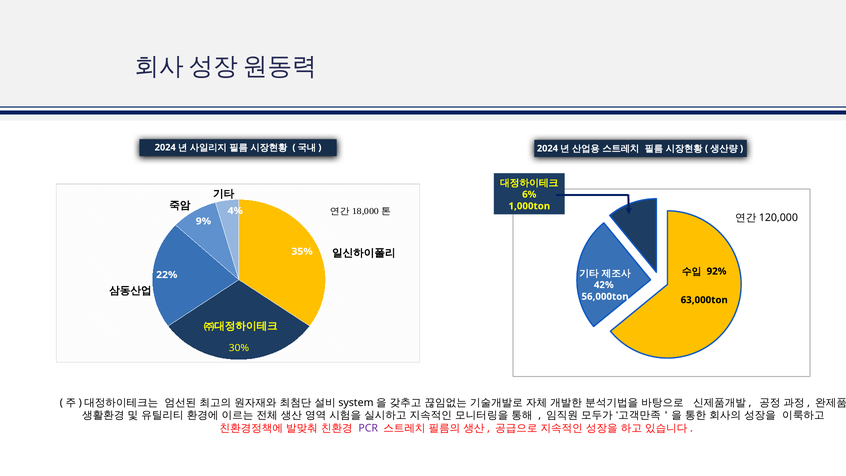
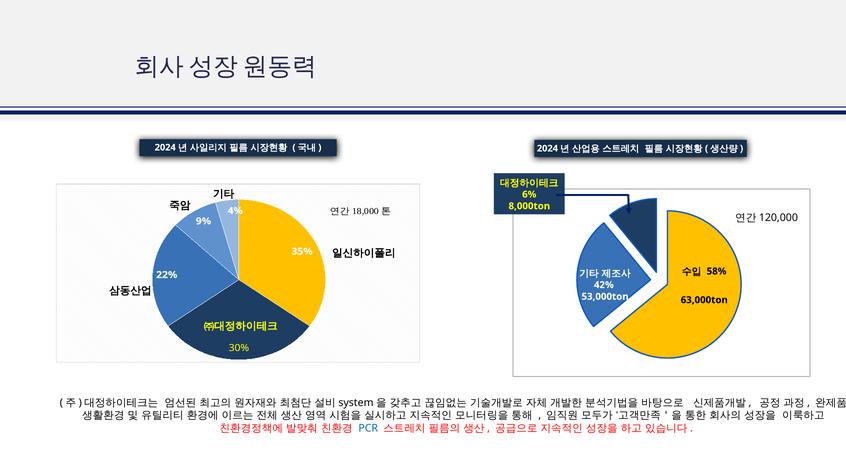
1,000ton: 1,000ton -> 8,000ton (529, 206)
92%: 92% -> 58% (717, 271)
56,000ton: 56,000ton -> 53,000ton (605, 296)
PCR colour: purple -> blue (368, 428)
